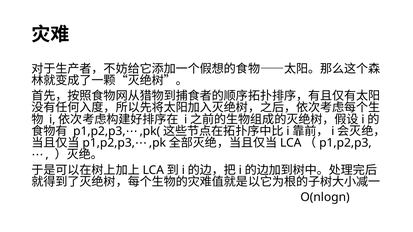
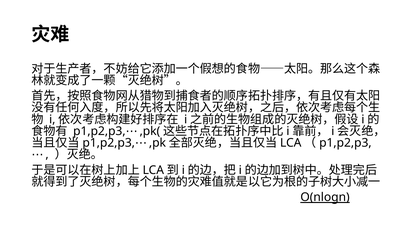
O(nlogn underline: none -> present (325, 198)
